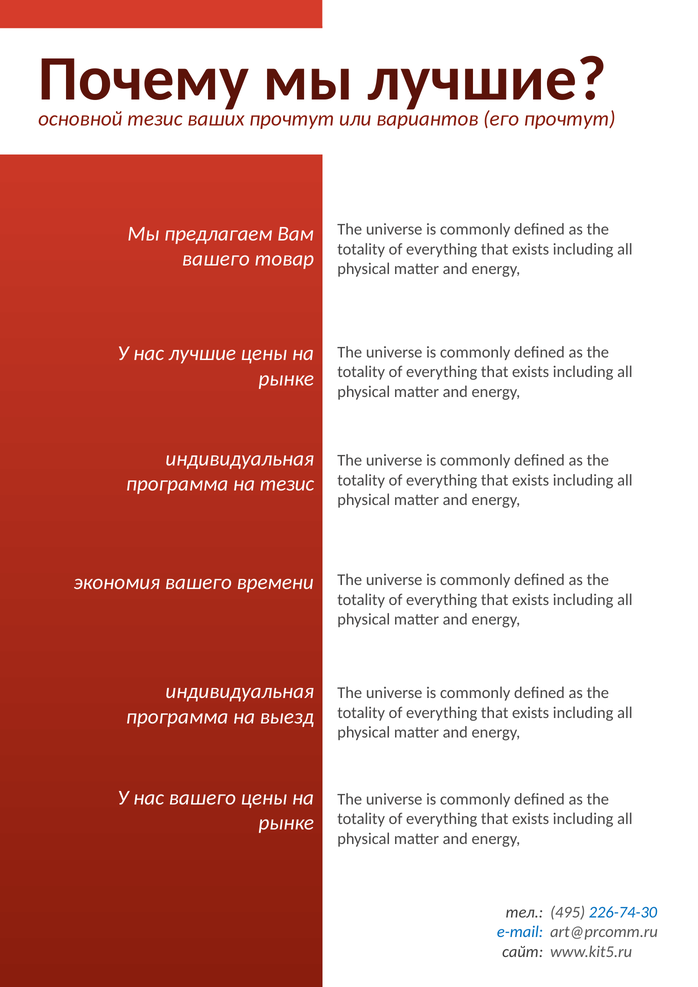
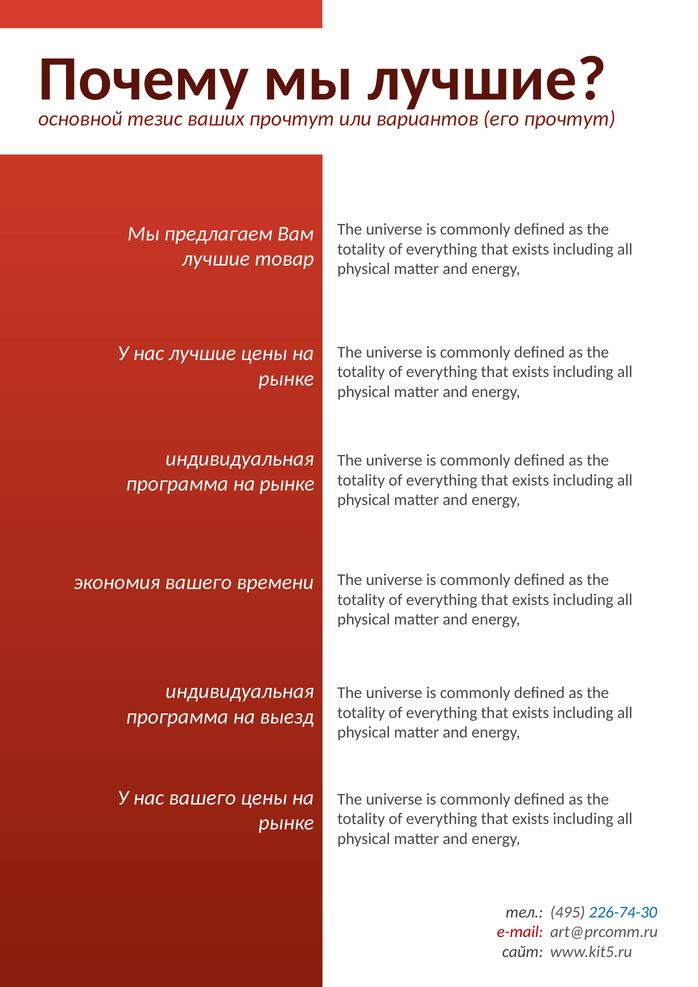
вашего: вашего -> лучшие (216, 259)
программа на тезис: тезис -> рынке (287, 484)
e-mail colour: blue -> red (520, 932)
